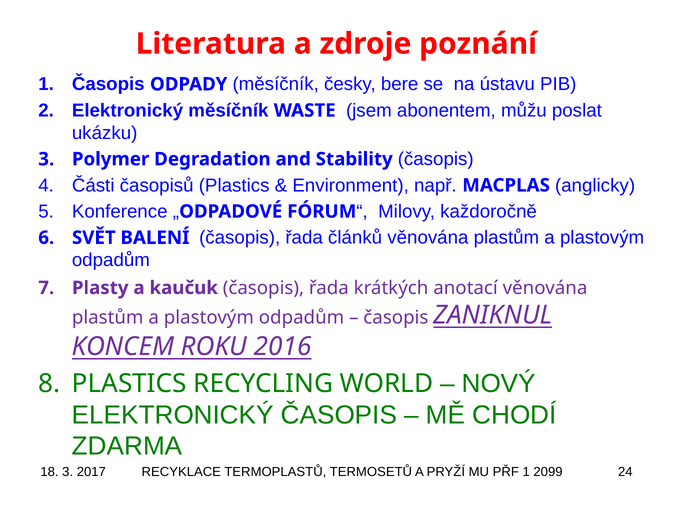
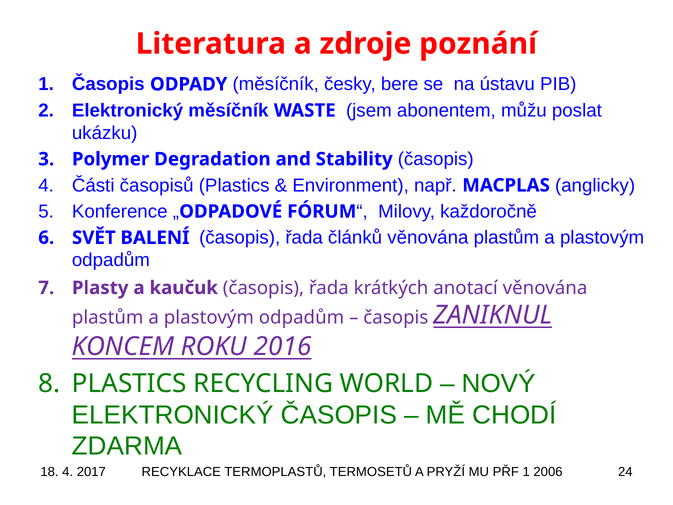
18 3: 3 -> 4 (68, 472)
2099: 2099 -> 2006 (548, 472)
